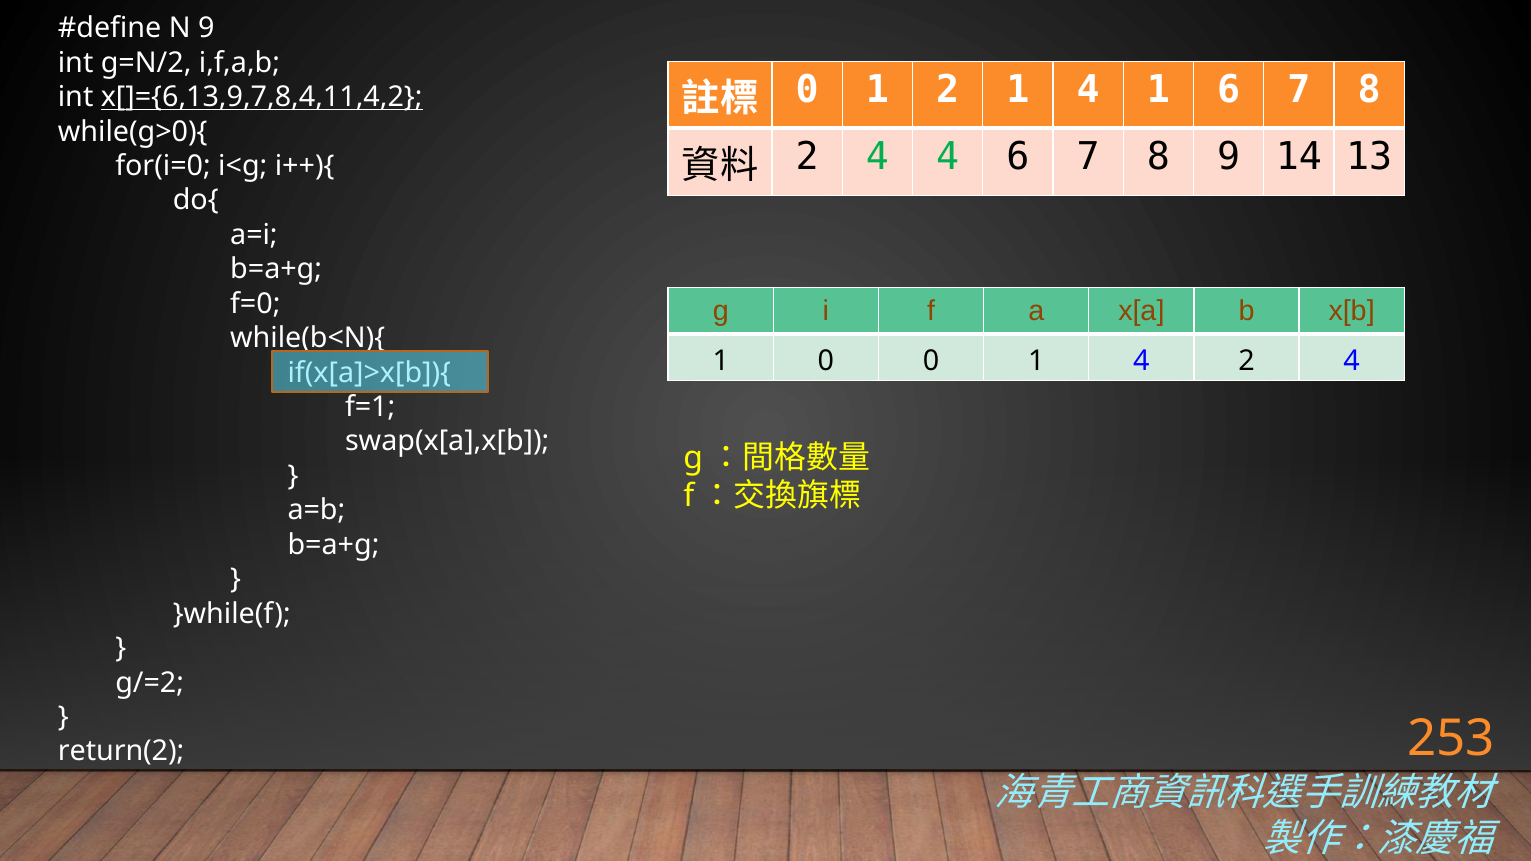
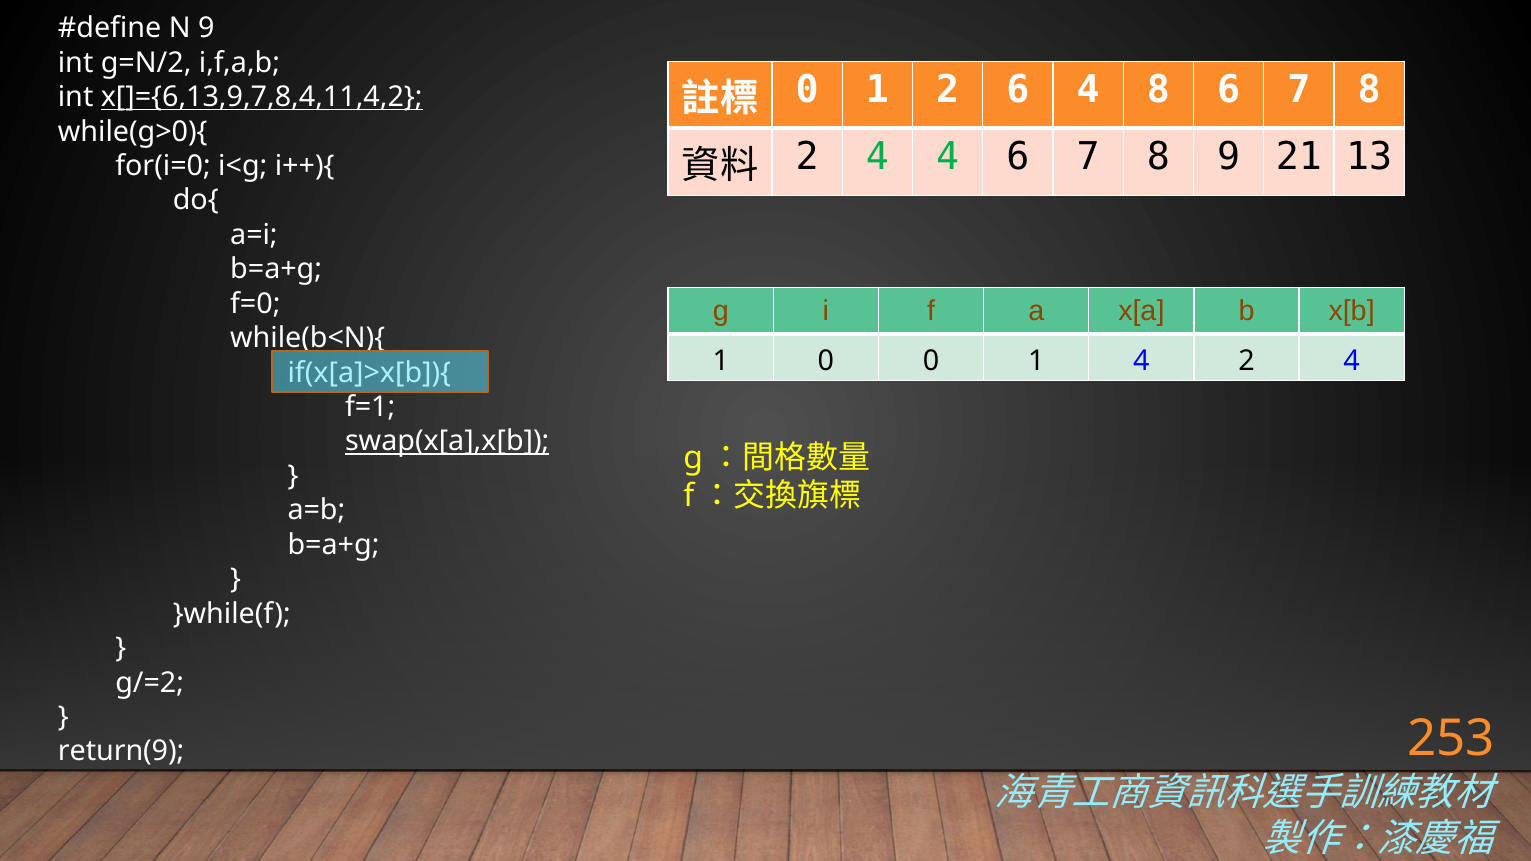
2 1: 1 -> 6 (1018, 90)
4 1: 1 -> 8 (1158, 90)
14: 14 -> 21 (1299, 157)
swap(x[a],x[b underline: none -> present (447, 442)
return(2: return(2 -> return(9 (121, 752)
